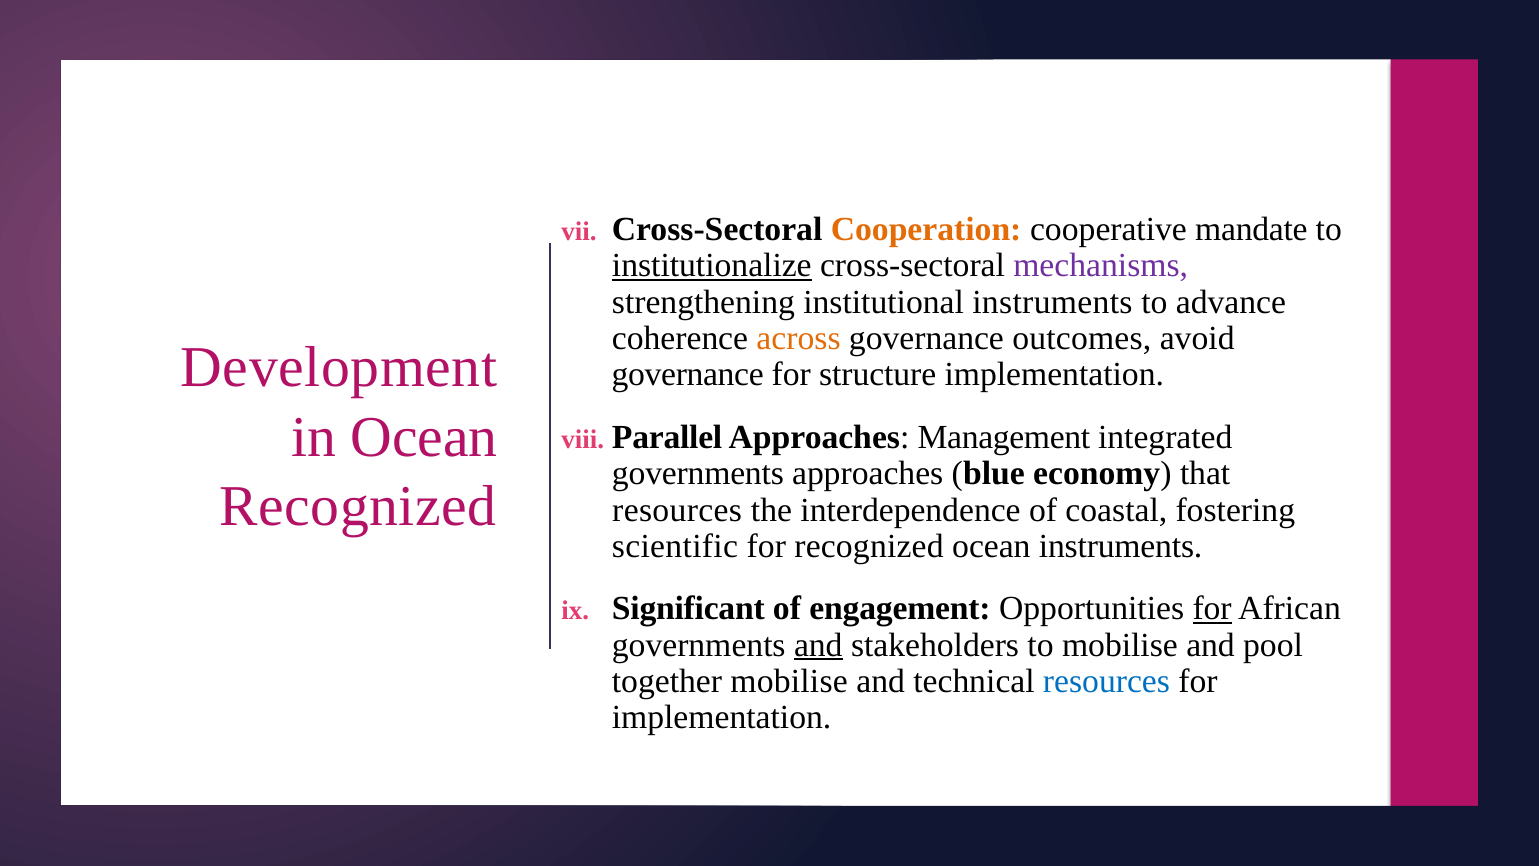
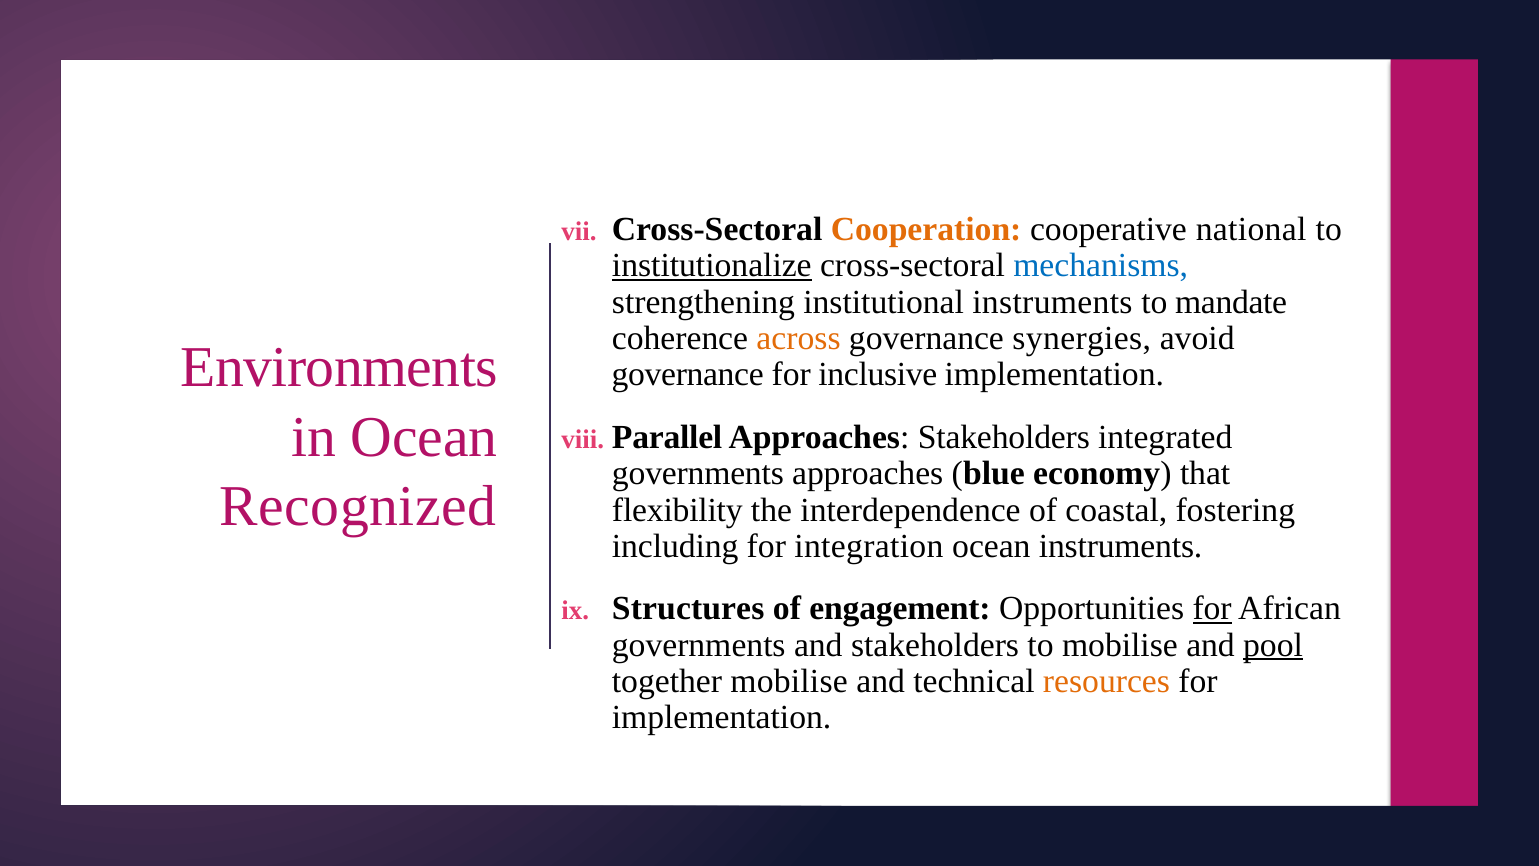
mandate: mandate -> national (1251, 229)
mechanisms colour: purple -> blue (1101, 266)
advance: advance -> mandate (1231, 302)
outcomes: outcomes -> synergies (1082, 338)
Development: Development -> Environments (339, 368)
structure: structure -> inclusive (878, 375)
Approaches Management: Management -> Stakeholders (1004, 437)
resources: resources -> flexibility (677, 510)
scientific: scientific -> including (675, 546)
for recognized: recognized -> integration (869, 546)
Significant: Significant -> Structures (688, 608)
and underline: present -> none (818, 645)
pool underline: none -> present (1273, 645)
resources colour: blue -> orange (1107, 681)
